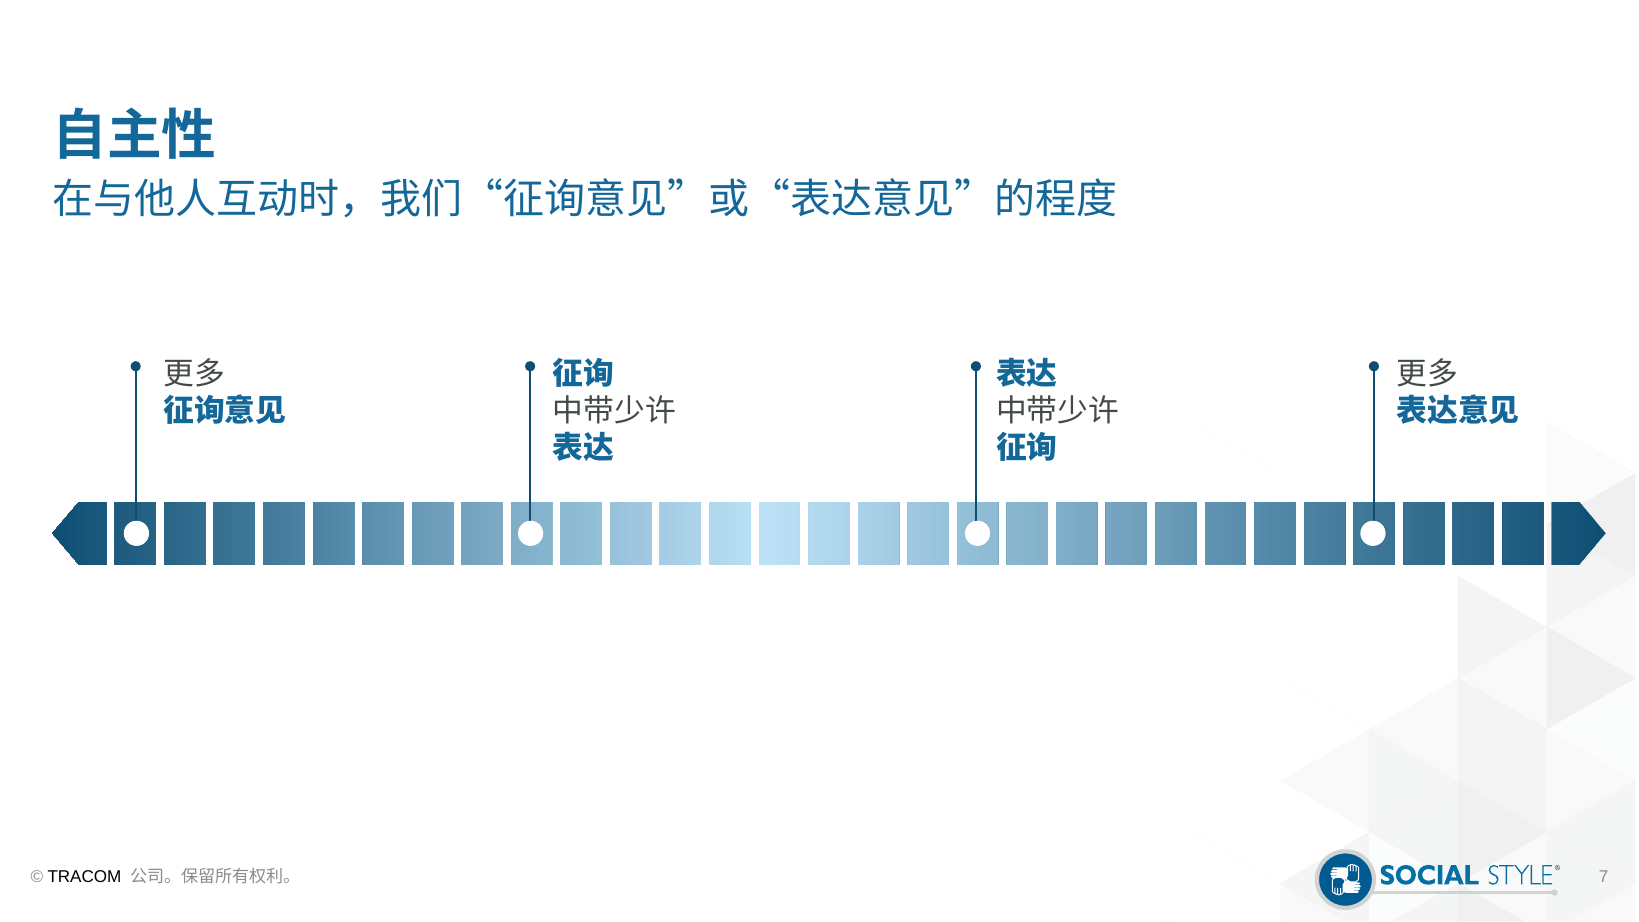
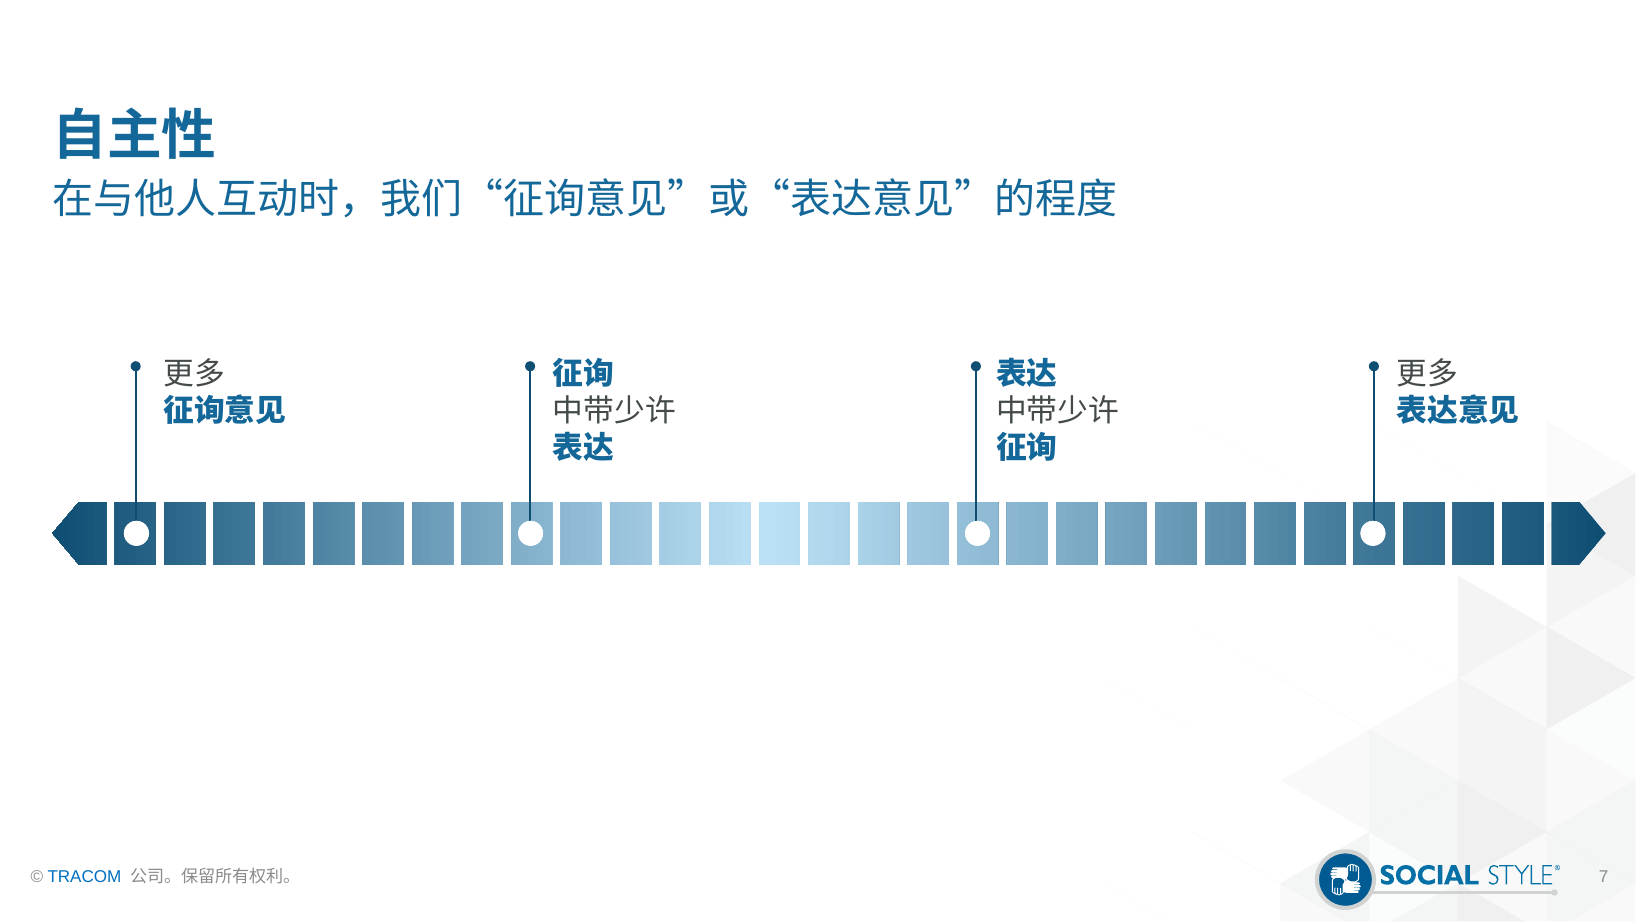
TRACOM colour: black -> blue (84, 877)
